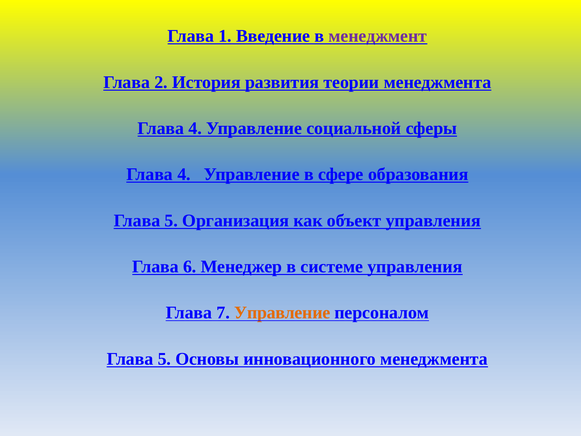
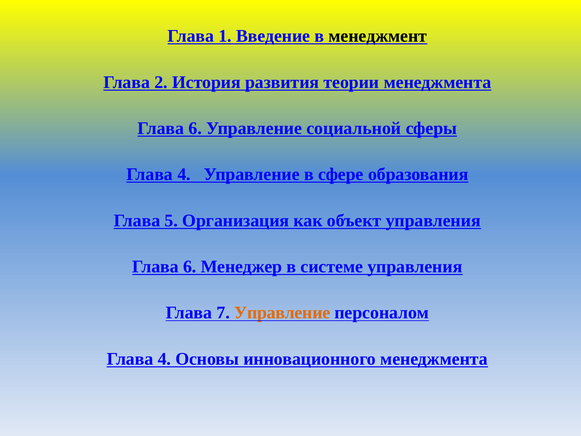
менеджмент colour: purple -> black (378, 36)
4: 4 -> 6 (195, 128)
5: 5 -> 4 (164, 359)
